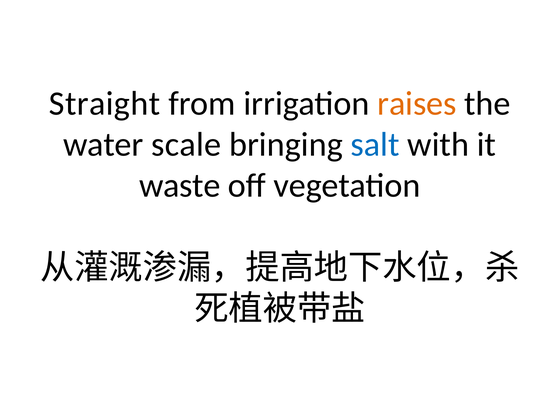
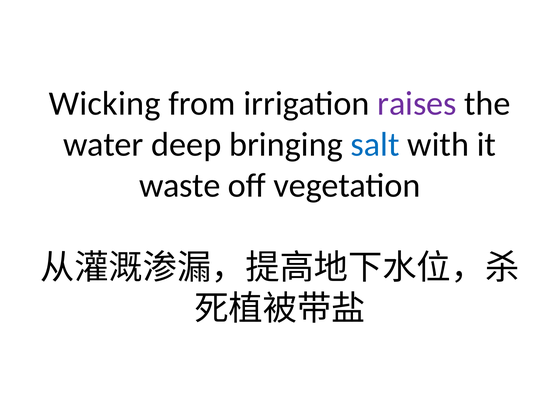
Straight: Straight -> Wicking (105, 103)
raises colour: orange -> purple (417, 103)
scale: scale -> deep (186, 145)
